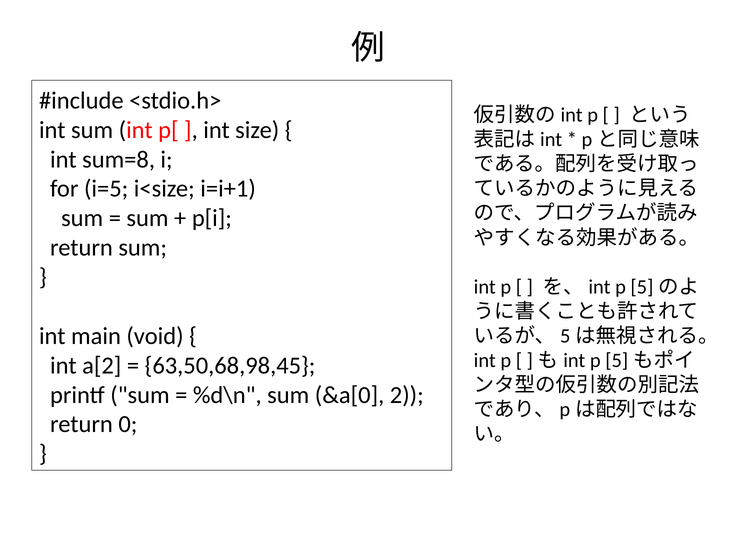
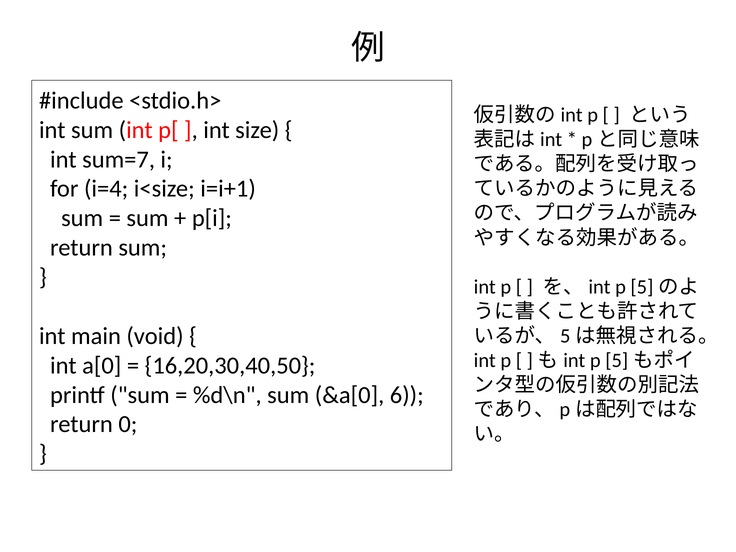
sum=8: sum=8 -> sum=7 (119, 159)
i=5: i=5 -> i=4 (106, 189)
a[2: a[2 -> a[0 (102, 365)
63,50,68,98,45: 63,50,68,98,45 -> 16,20,30,40,50 (230, 365)
2: 2 -> 6 (407, 395)
